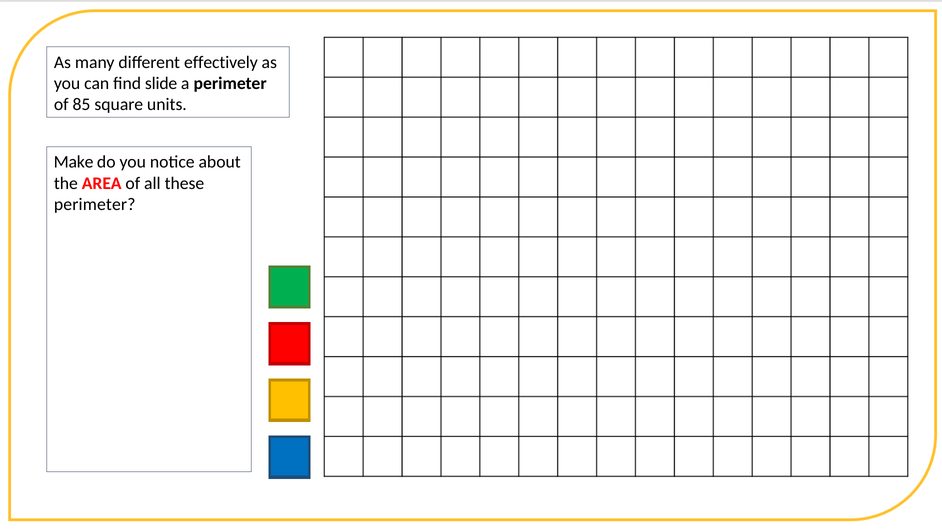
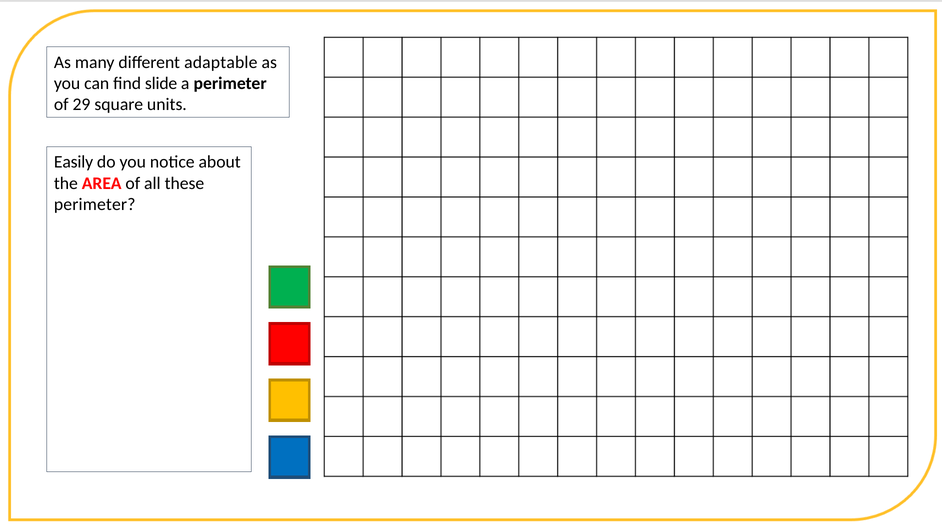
effectively: effectively -> adaptable (221, 62)
85: 85 -> 29 (81, 105)
Make: Make -> Easily (74, 162)
